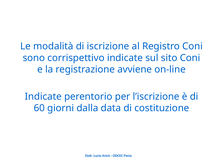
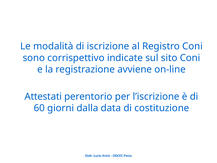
Indicate: Indicate -> Attestati (43, 96)
